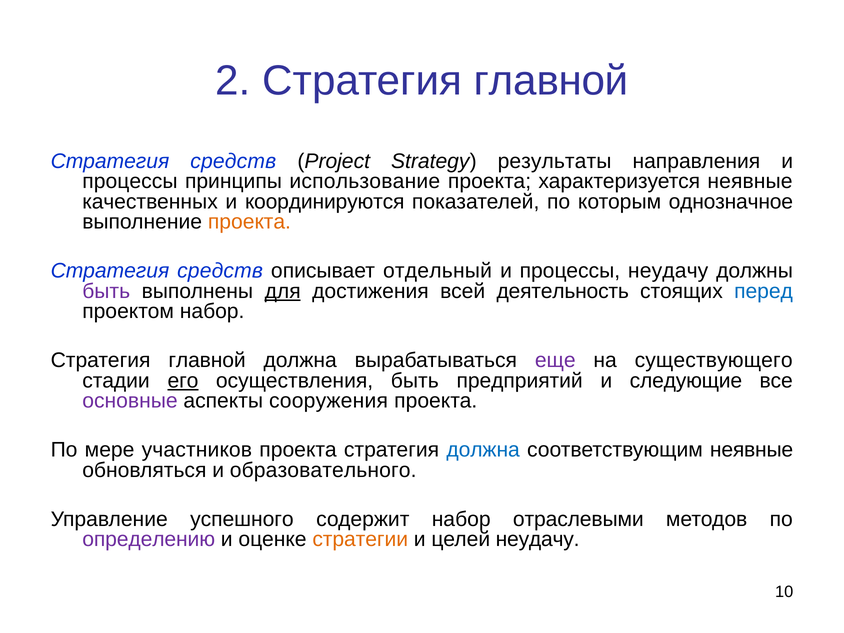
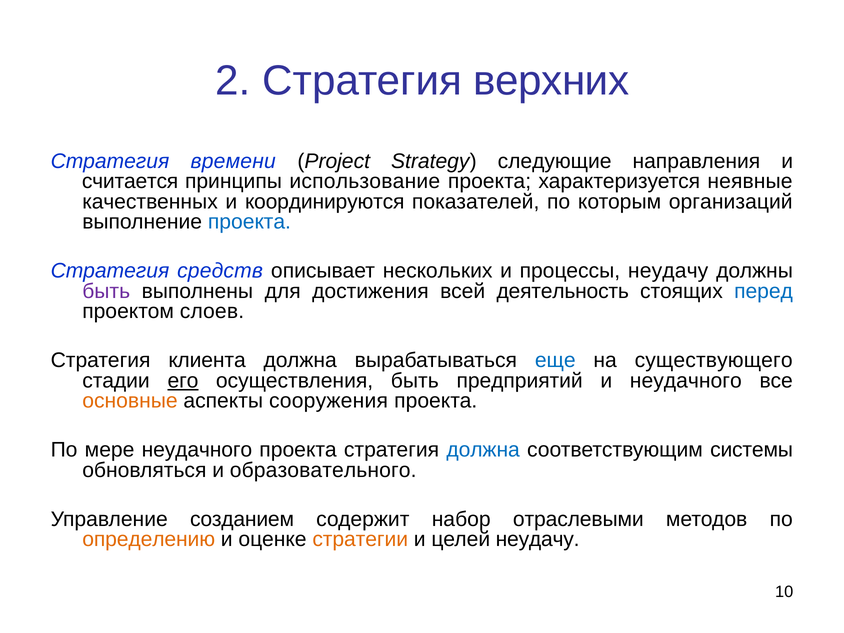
2 Стратегия главной: главной -> верхних (551, 81)
средств: средств -> времени (233, 161)
результаты: результаты -> следующие (555, 161)
процессы: процессы -> считается (130, 181)
однозначное: однозначное -> организаций (731, 202)
проекта colour: orange -> blue (249, 222)
отдельный: отдельный -> нескольких (438, 271)
для underline: present -> none (283, 291)
проектом набор: набор -> слоев (212, 311)
главной: главной -> клиента (207, 360)
еще colour: purple -> blue (555, 360)
и следующие: следующие -> неудачного (686, 381)
основные colour: purple -> orange (130, 401)
мере участников: участников -> неудачного (197, 450)
соответствующим неявные: неявные -> системы (752, 450)
успешного: успешного -> созданием (242, 519)
определению colour: purple -> orange (149, 539)
